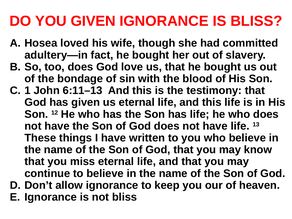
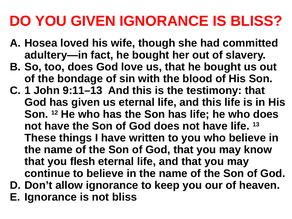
6:11–13: 6:11–13 -> 9:11–13 (83, 91)
miss: miss -> flesh (83, 162)
